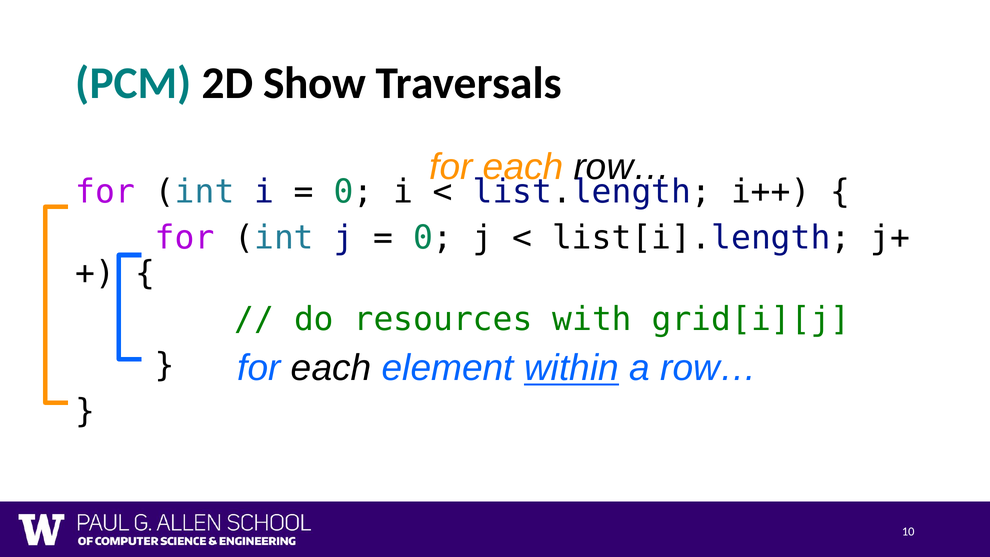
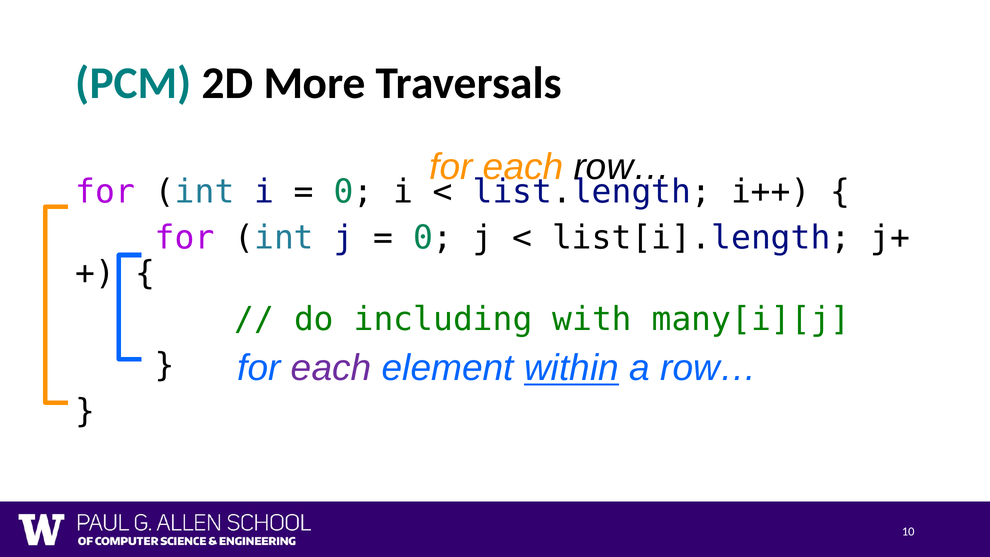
Show: Show -> More (315, 83)
resources: resources -> including (443, 320)
grid[i][j: grid[i][j -> many[i][j (751, 320)
each colour: black -> purple (331, 368)
